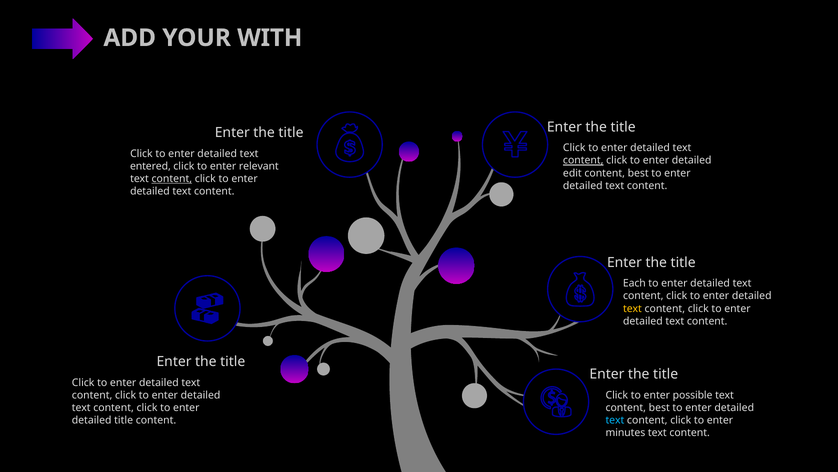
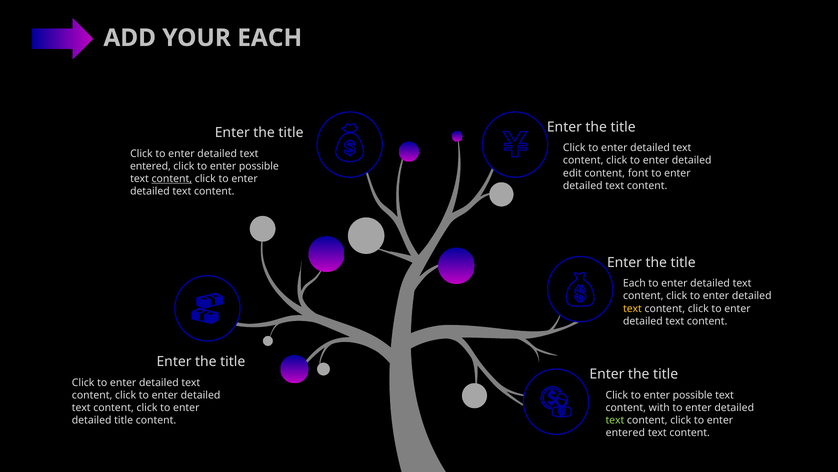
WITH: WITH -> EACH (270, 38)
content underline: present -> none (583, 160)
relevant: relevant -> possible (259, 166)
best: best -> font (638, 173)
best: best -> with (659, 407)
text colour: light blue -> light green (615, 420)
minutes: minutes -> entered (625, 432)
